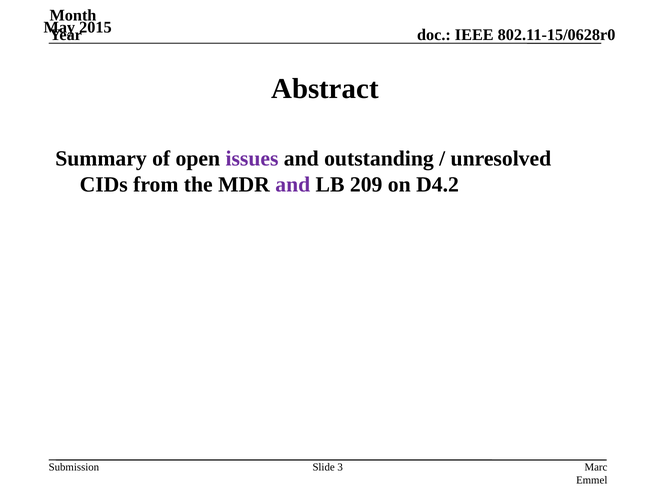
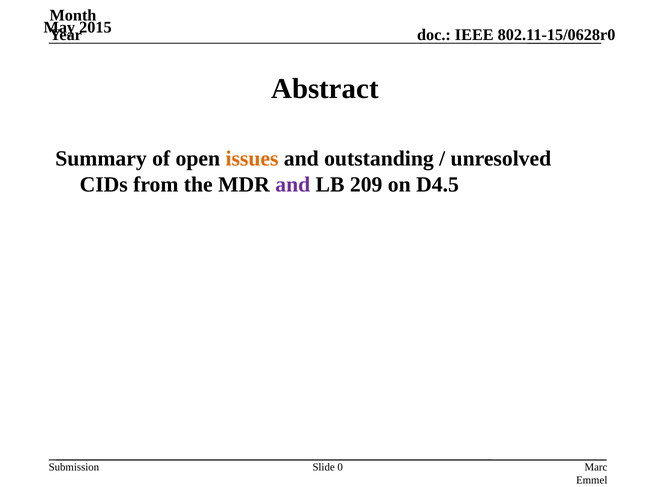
issues colour: purple -> orange (252, 159)
D4.2: D4.2 -> D4.5 (438, 185)
3: 3 -> 0 (340, 468)
